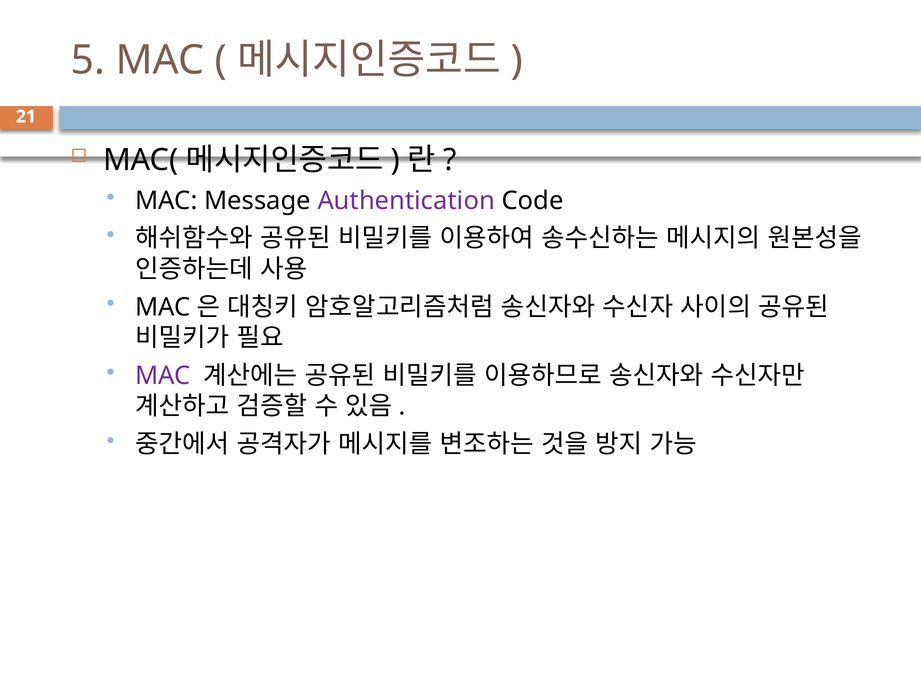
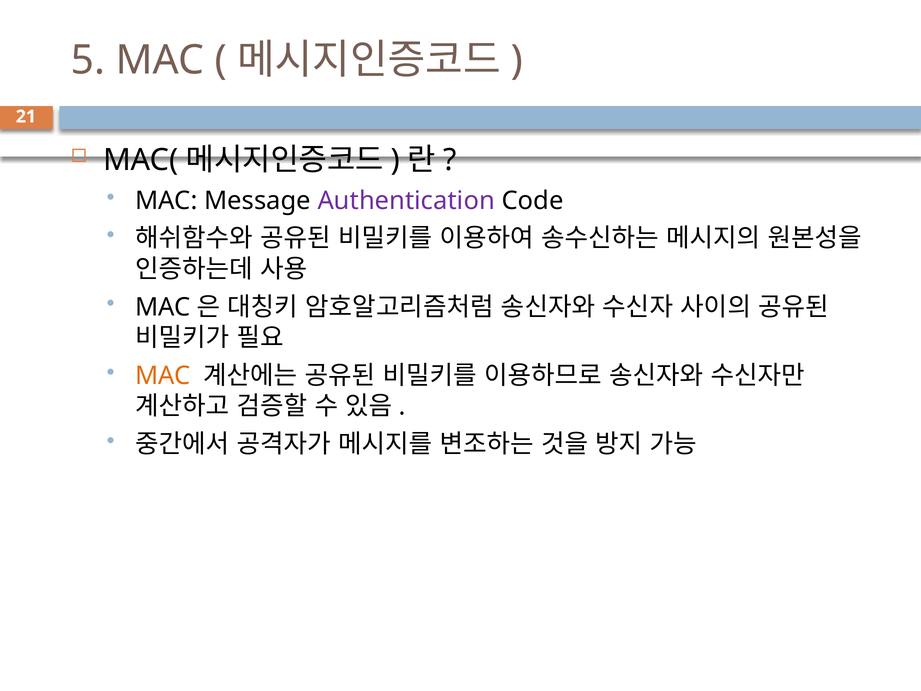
MAC colour: purple -> orange (163, 375)
